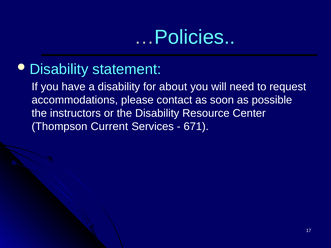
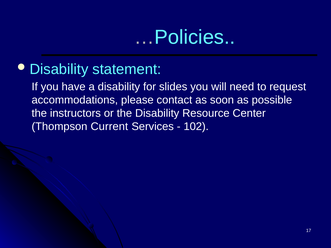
about: about -> slides (173, 87)
671: 671 -> 102 (196, 127)
